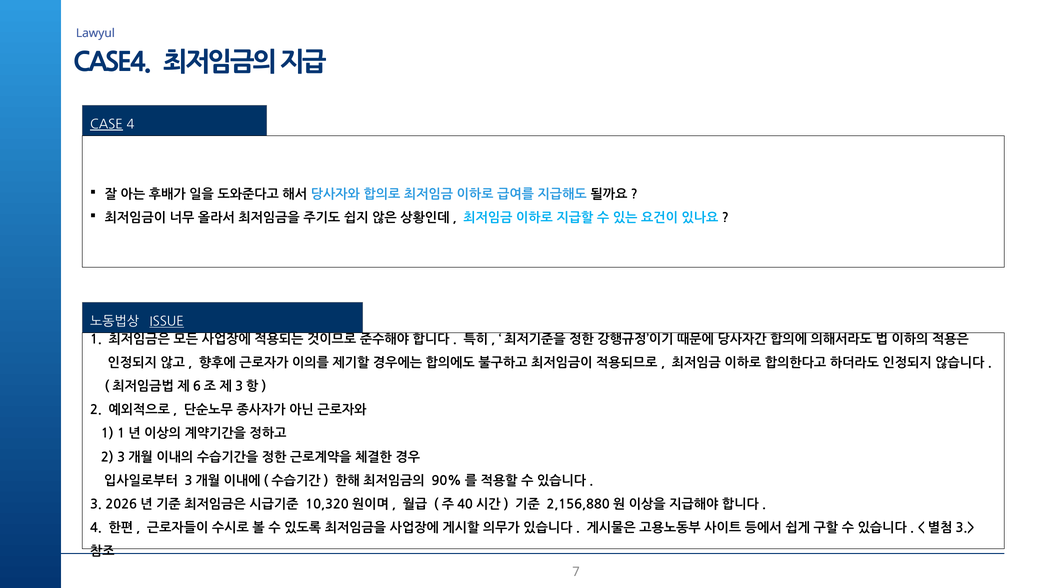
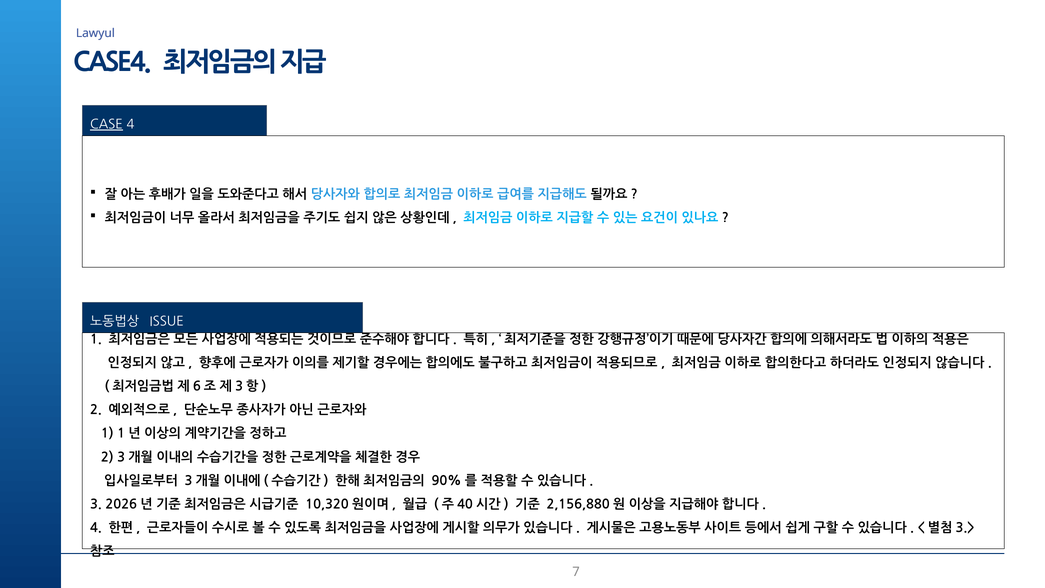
ISSUE underline: present -> none (167, 321)
